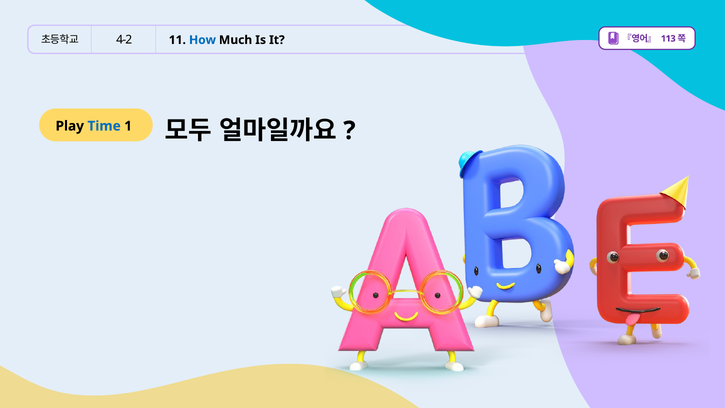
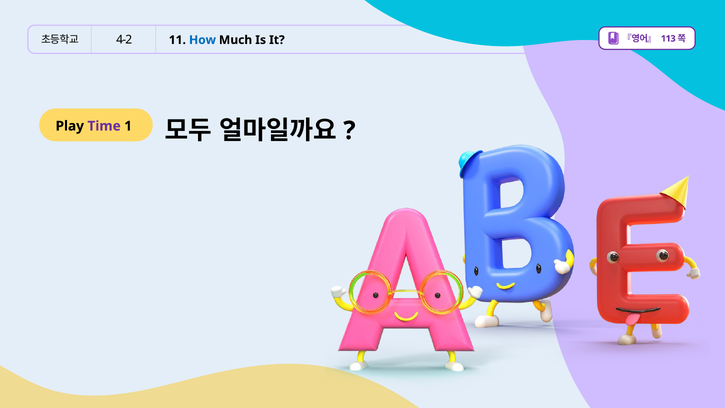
Time colour: blue -> purple (104, 126)
